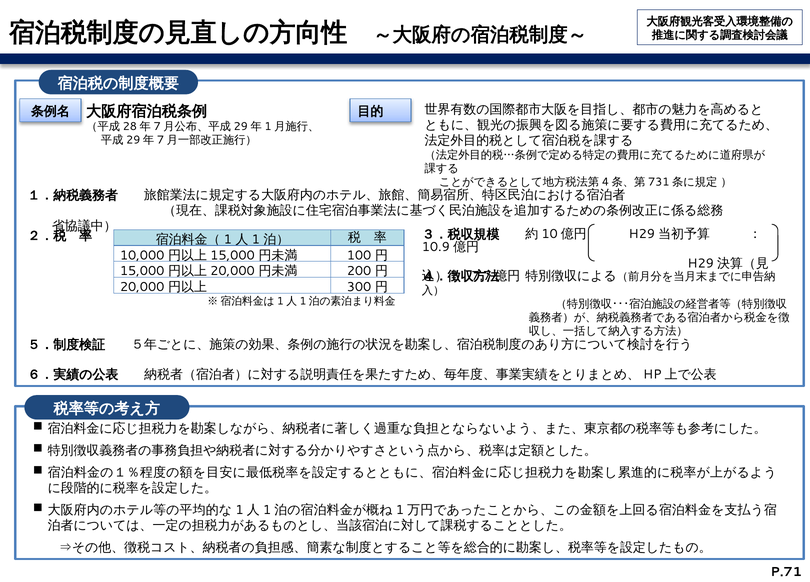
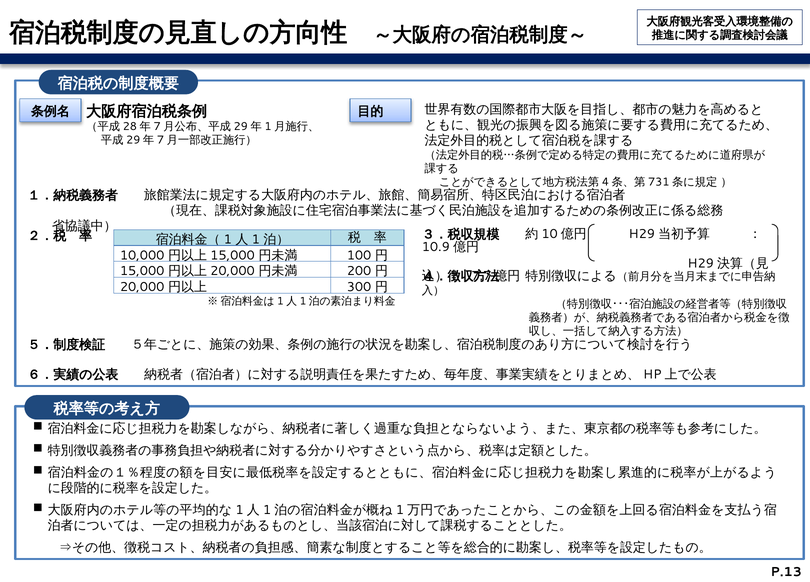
P.71: P.71 -> P.13 (786, 572)
